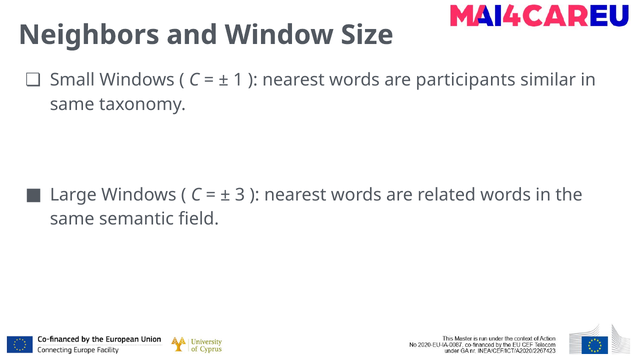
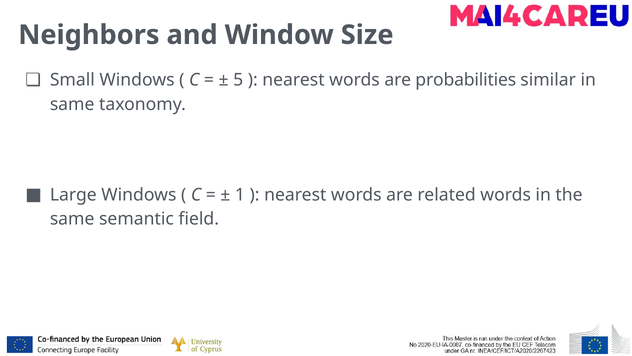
1: 1 -> 5 (238, 80)
participants: participants -> probabilities (466, 80)
3: 3 -> 1 (240, 195)
